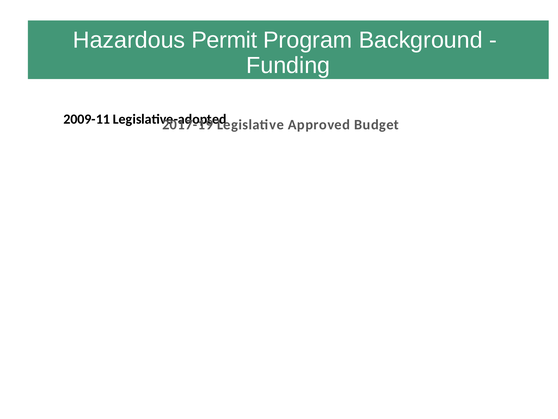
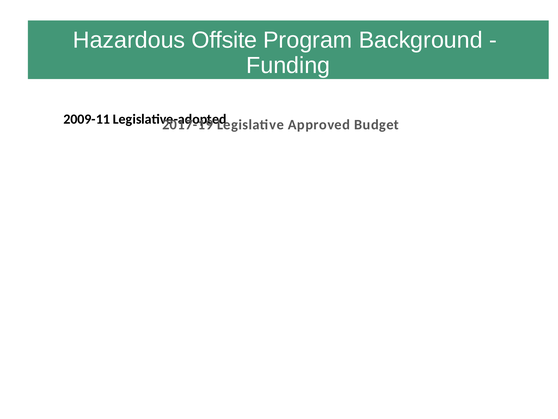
Permit: Permit -> Offsite (224, 40)
